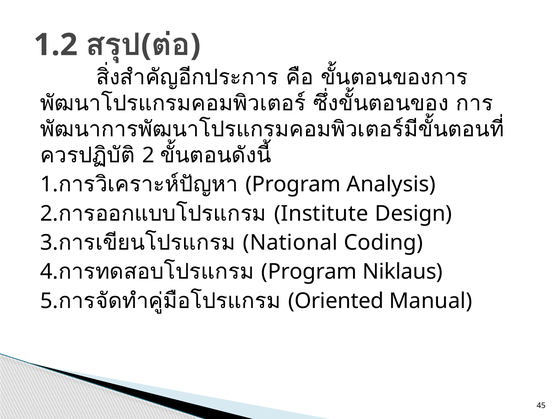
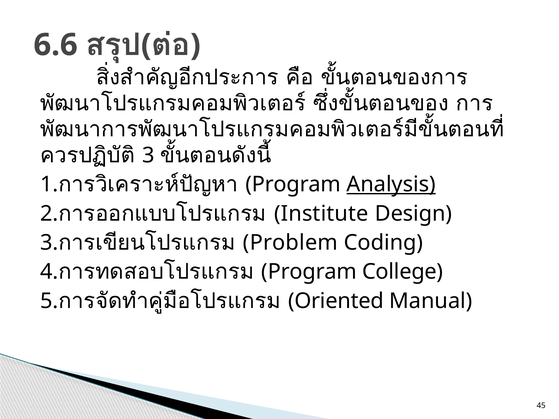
1.2: 1.2 -> 6.6 (56, 45)
2: 2 -> 3 (148, 155)
Analysis underline: none -> present (391, 185)
National: National -> Problem (290, 243)
Niklaus: Niklaus -> College (403, 272)
